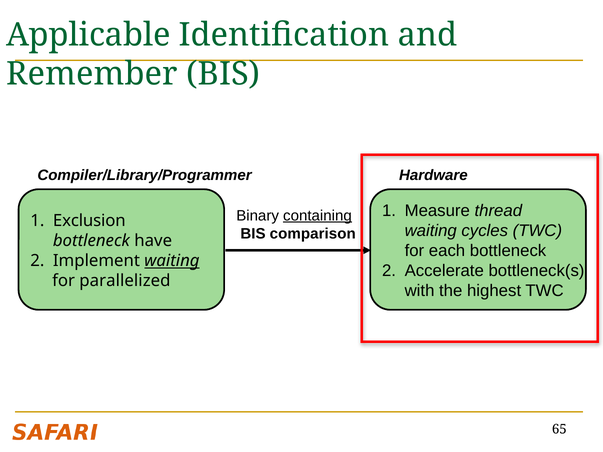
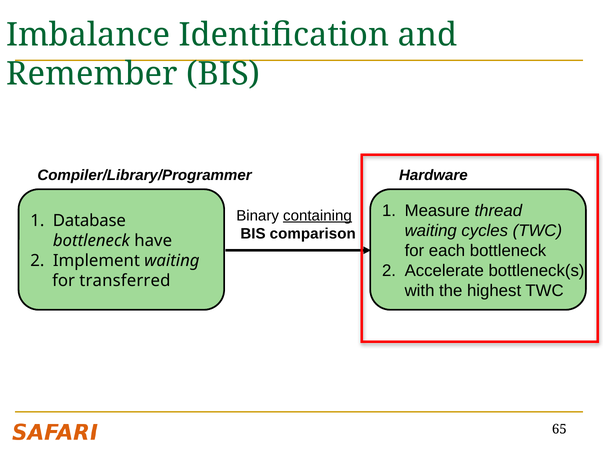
Applicable: Applicable -> Imbalance (88, 35)
Exclusion: Exclusion -> Database (89, 221)
waiting underline: present -> none (172, 261)
parallelized: parallelized -> transferred (125, 281)
